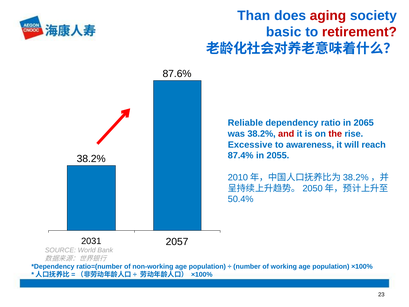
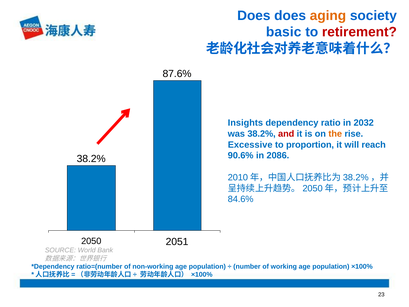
Than: Than -> Does (254, 16)
aging colour: red -> orange (328, 16)
Reliable: Reliable -> Insights (245, 123)
2065: 2065 -> 2032 (364, 123)
the colour: red -> orange (335, 134)
awareness: awareness -> proportion (310, 145)
87.4%: 87.4% -> 90.6% (241, 156)
2055: 2055 -> 2086 (278, 156)
50.4%: 50.4% -> 84.6% (241, 199)
2031: 2031 -> 2050 (91, 241)
2057: 2057 -> 2051 (177, 242)
